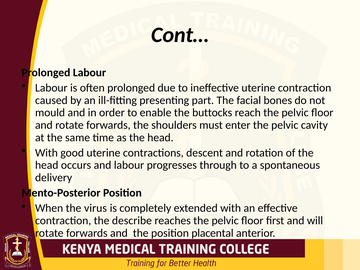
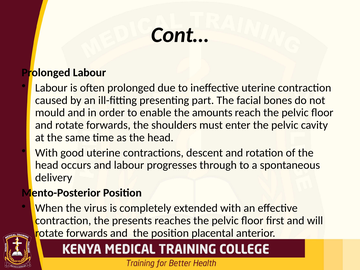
buttocks: buttocks -> amounts (212, 113)
describe: describe -> presents (132, 221)
